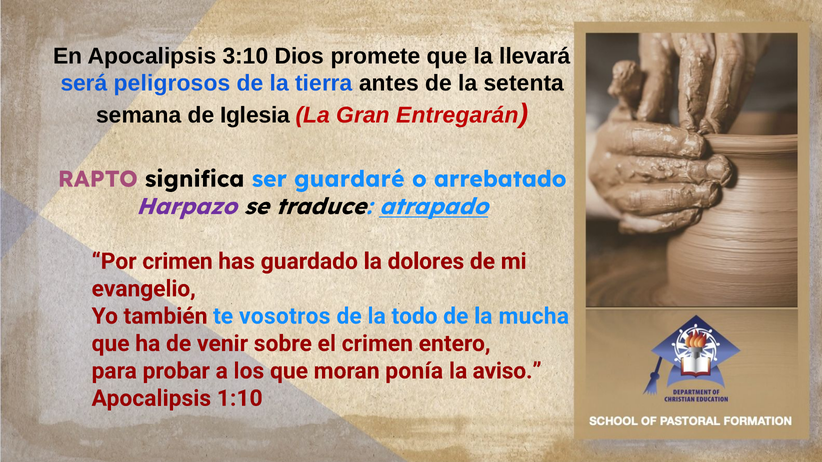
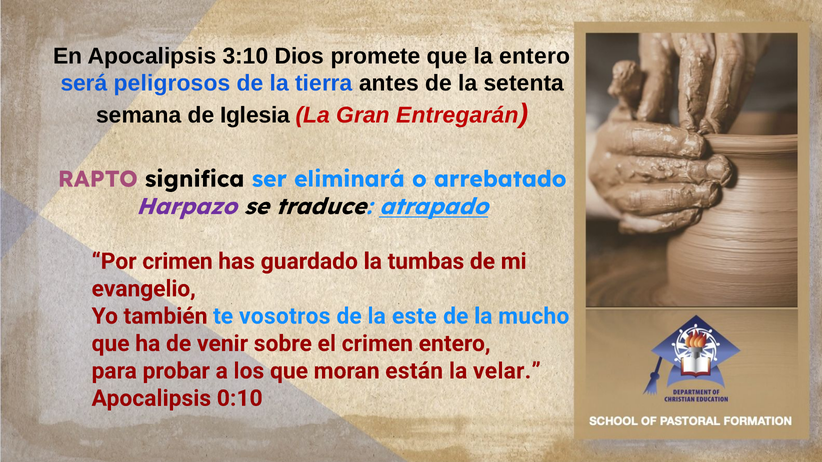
la llevará: llevará -> entero (535, 56)
guardaré: guardaré -> eliminará (350, 179)
dolores: dolores -> tumbas (426, 262)
todo: todo -> este (414, 316)
mucha: mucha -> mucho (534, 316)
ponía: ponía -> están (414, 371)
aviso: aviso -> velar (507, 371)
1:10: 1:10 -> 0:10 (240, 399)
